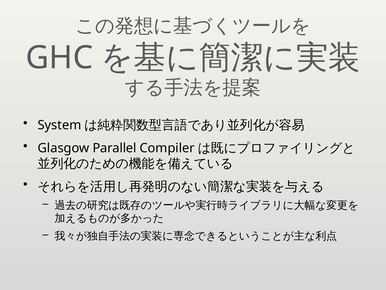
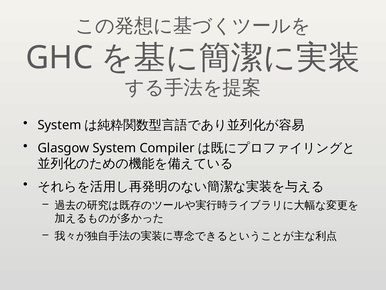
Glasgow Parallel: Parallel -> System (114, 148)
